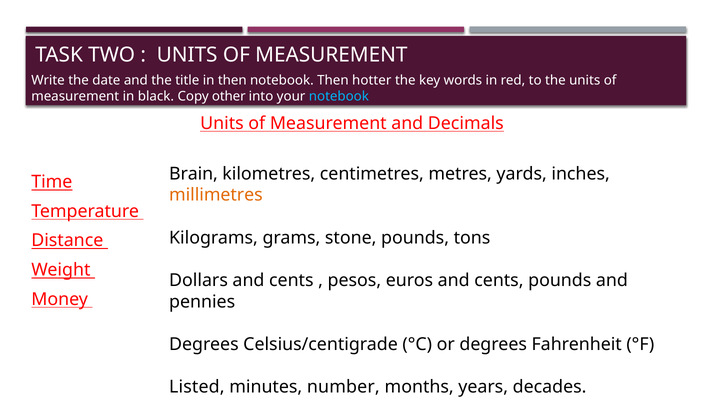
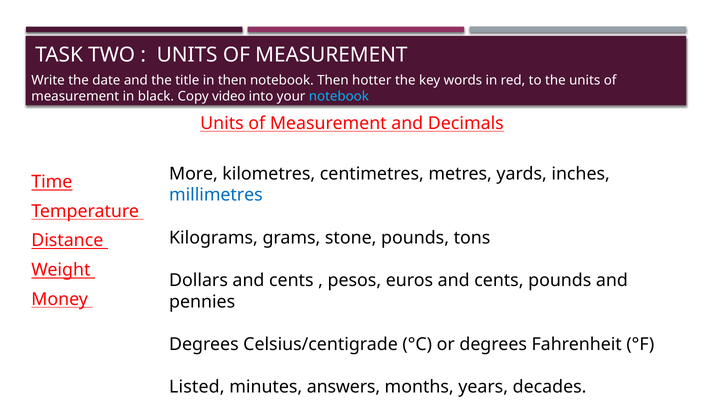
other: other -> video (229, 96)
Brain: Brain -> More (193, 174)
millimetres colour: orange -> blue (216, 195)
minutes number: number -> answers (343, 388)
